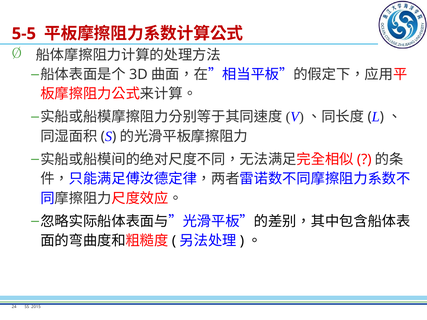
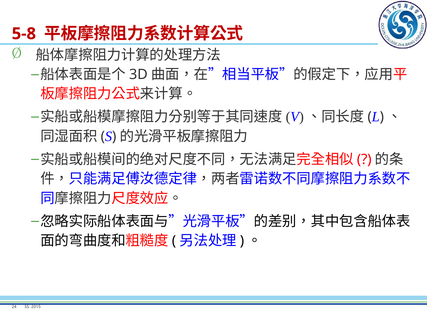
5-5: 5-5 -> 5-8 (24, 34)
